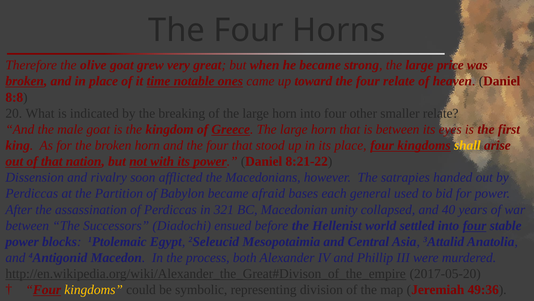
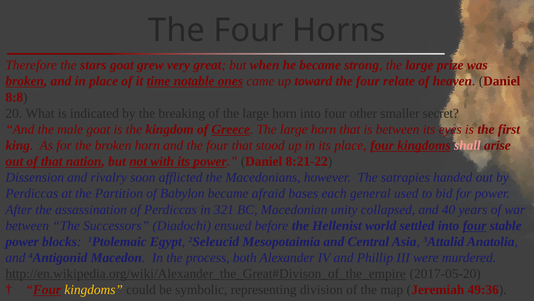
olive: olive -> stars (93, 65)
price: price -> prize (450, 65)
smaller relate: relate -> secret (441, 113)
shall colour: yellow -> pink (467, 145)
